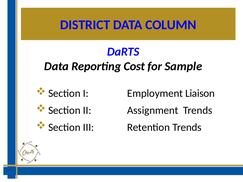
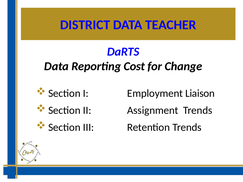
COLUMN: COLUMN -> TEACHER (171, 25)
Sample: Sample -> Change (183, 66)
